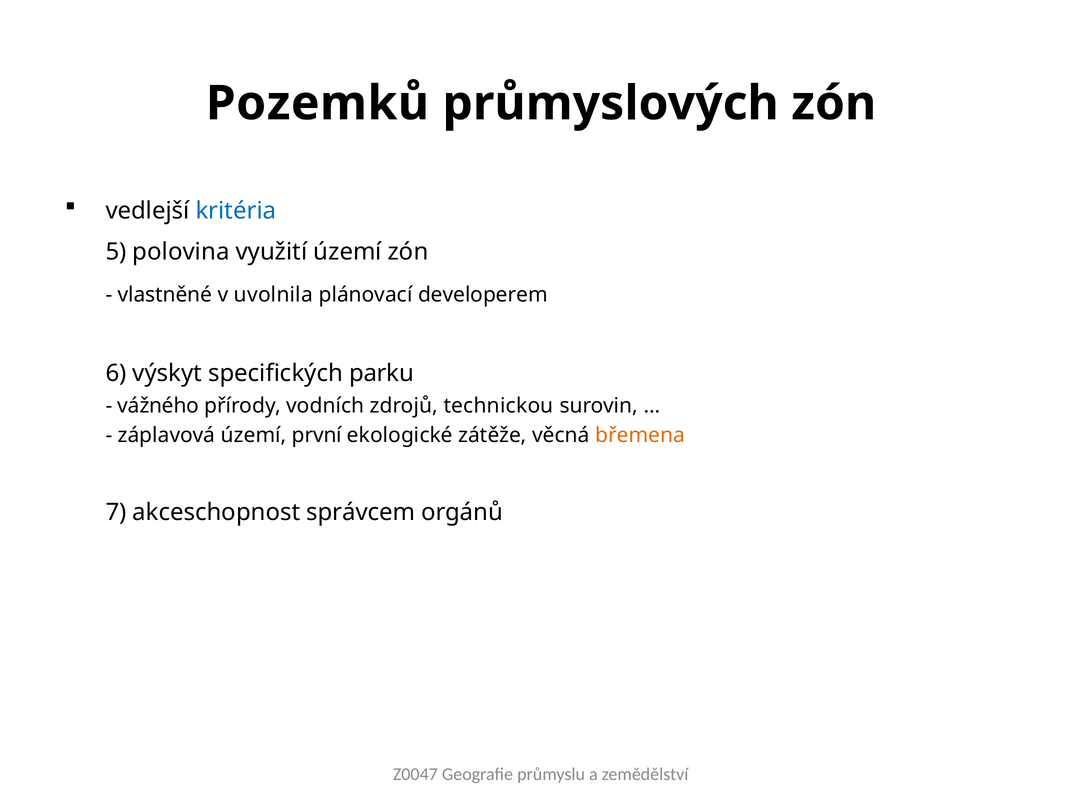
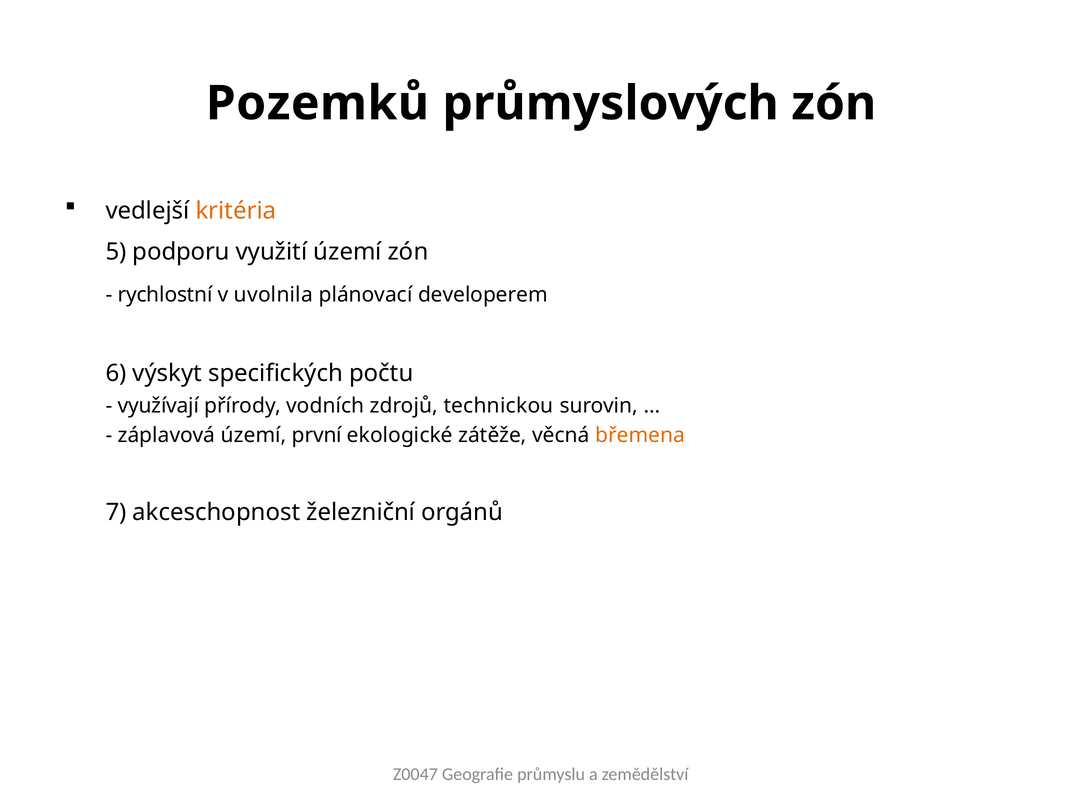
kritéria colour: blue -> orange (236, 211)
polovina: polovina -> podporu (181, 252)
vlastněné: vlastněné -> rychlostní (165, 295)
parku: parku -> počtu (381, 374)
vážného: vážného -> využívají (158, 406)
správcem: správcem -> železniční (361, 513)
